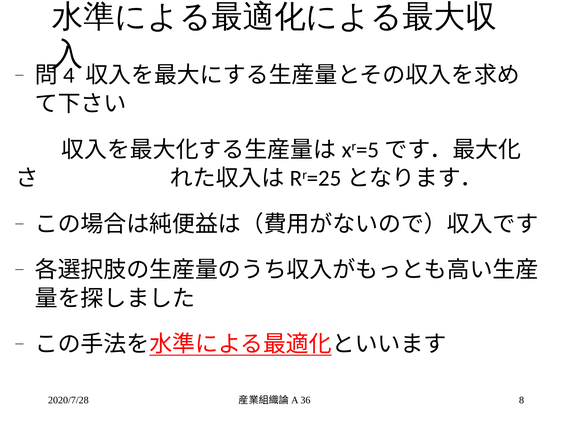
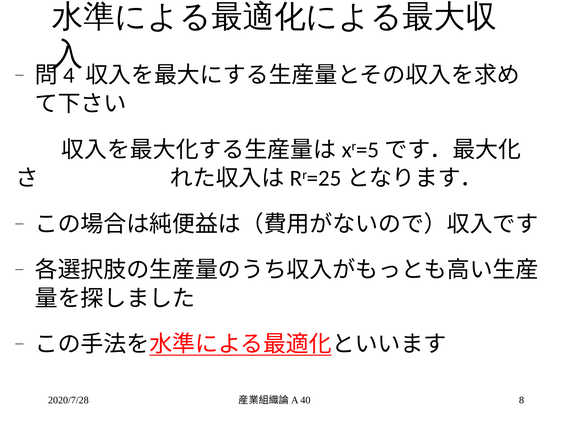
36: 36 -> 40 (305, 400)
